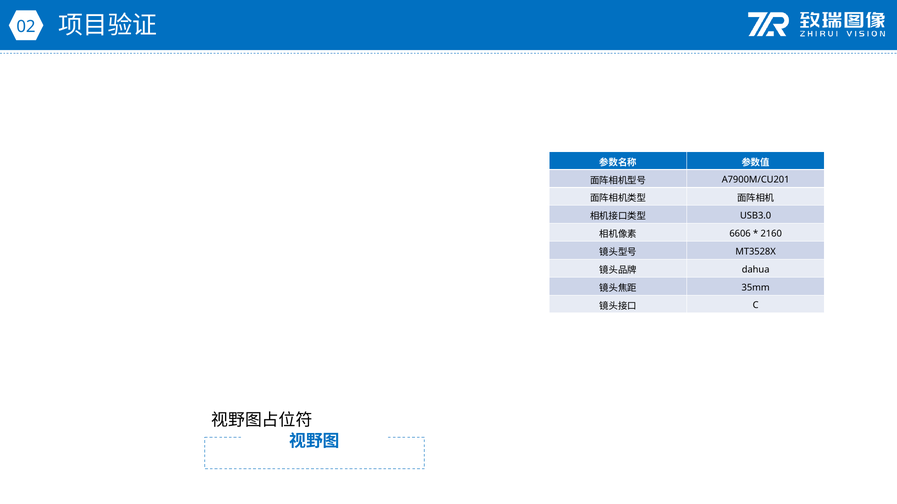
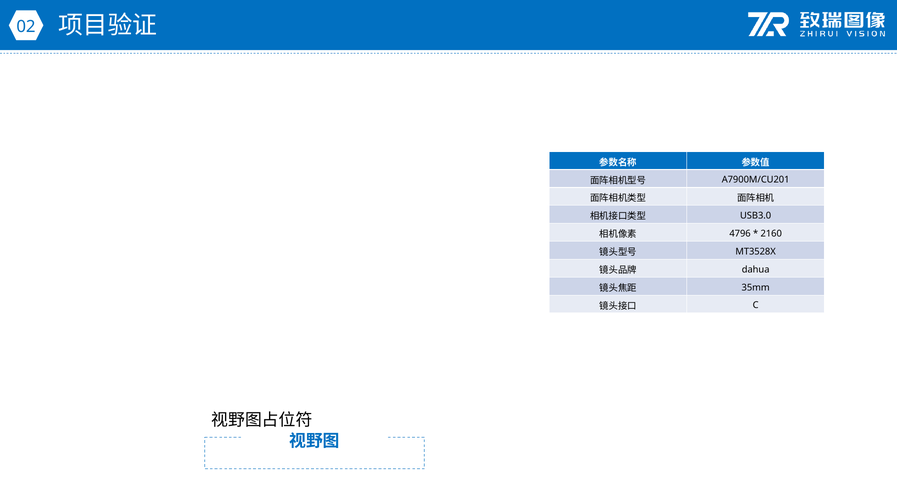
6606: 6606 -> 4796 (740, 234)
